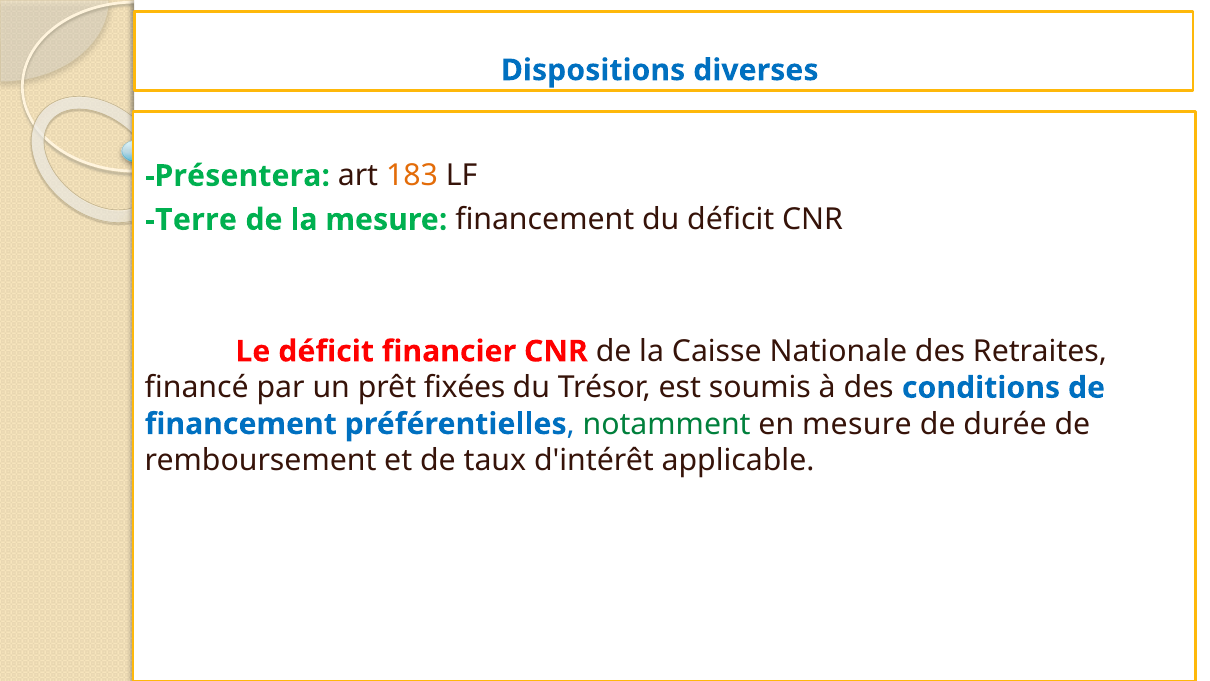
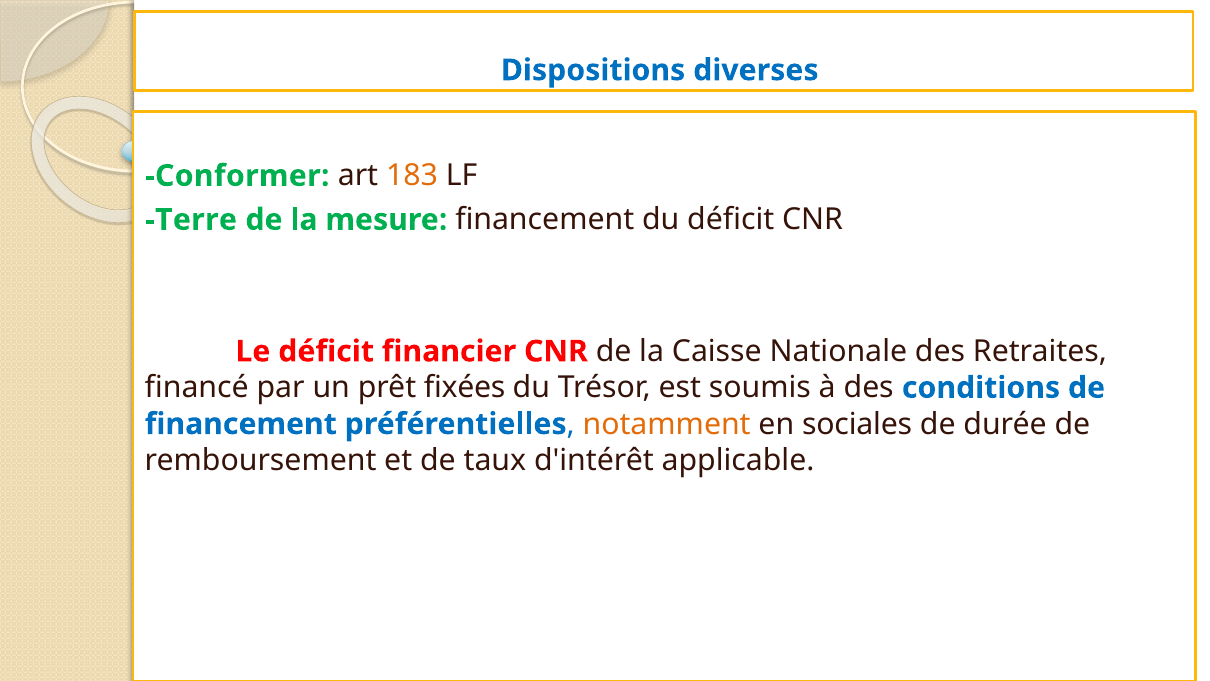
Présentera: Présentera -> Conformer (237, 176)
notamment colour: green -> orange (667, 424)
en mesure: mesure -> sociales (857, 424)
